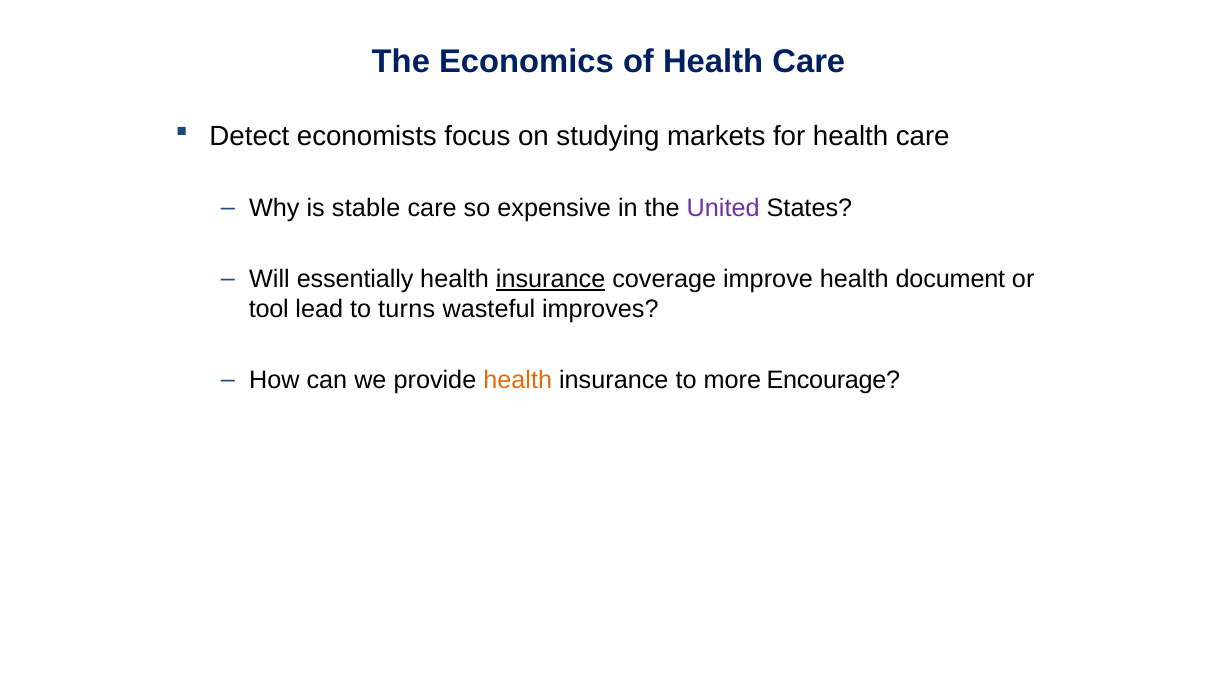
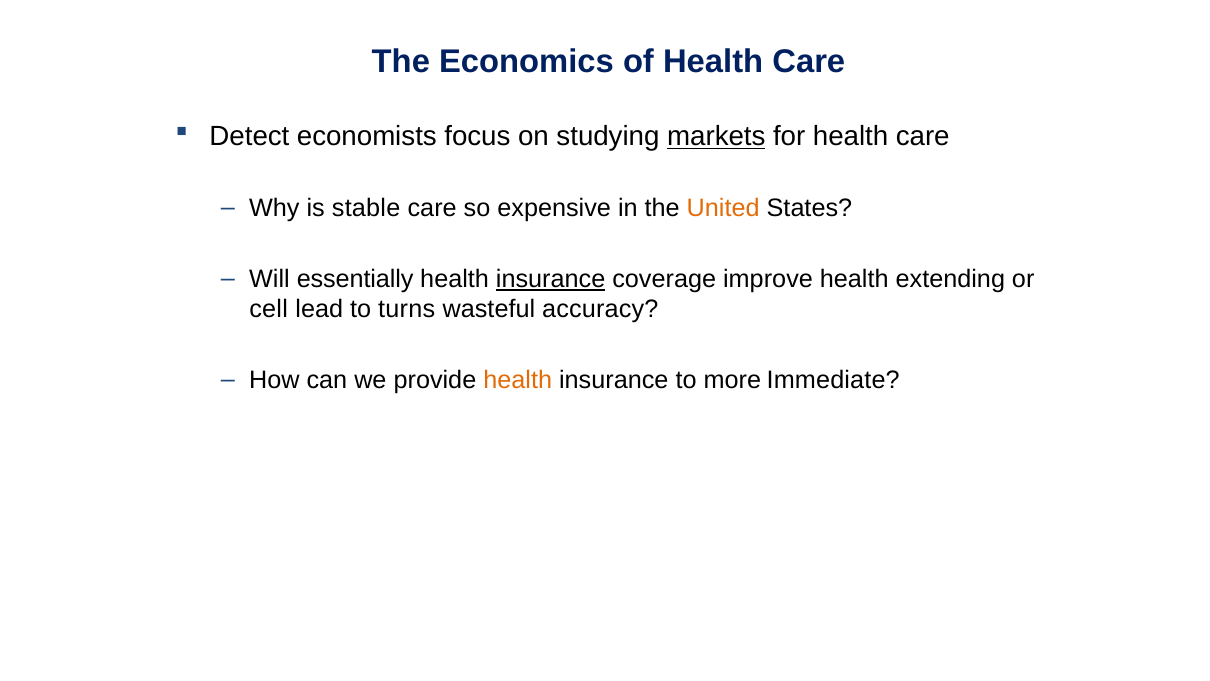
markets underline: none -> present (716, 137)
United colour: purple -> orange (723, 208)
document: document -> extending (950, 279)
tool: tool -> cell (269, 309)
improves: improves -> accuracy (600, 309)
Encourage: Encourage -> Immediate (833, 380)
